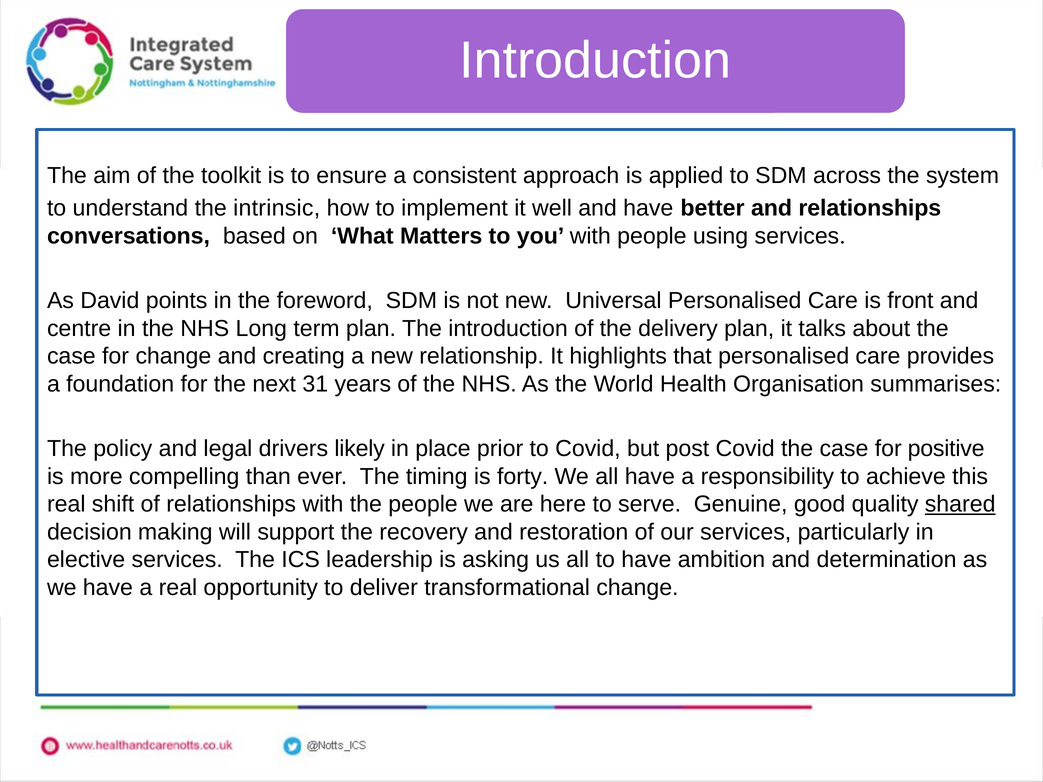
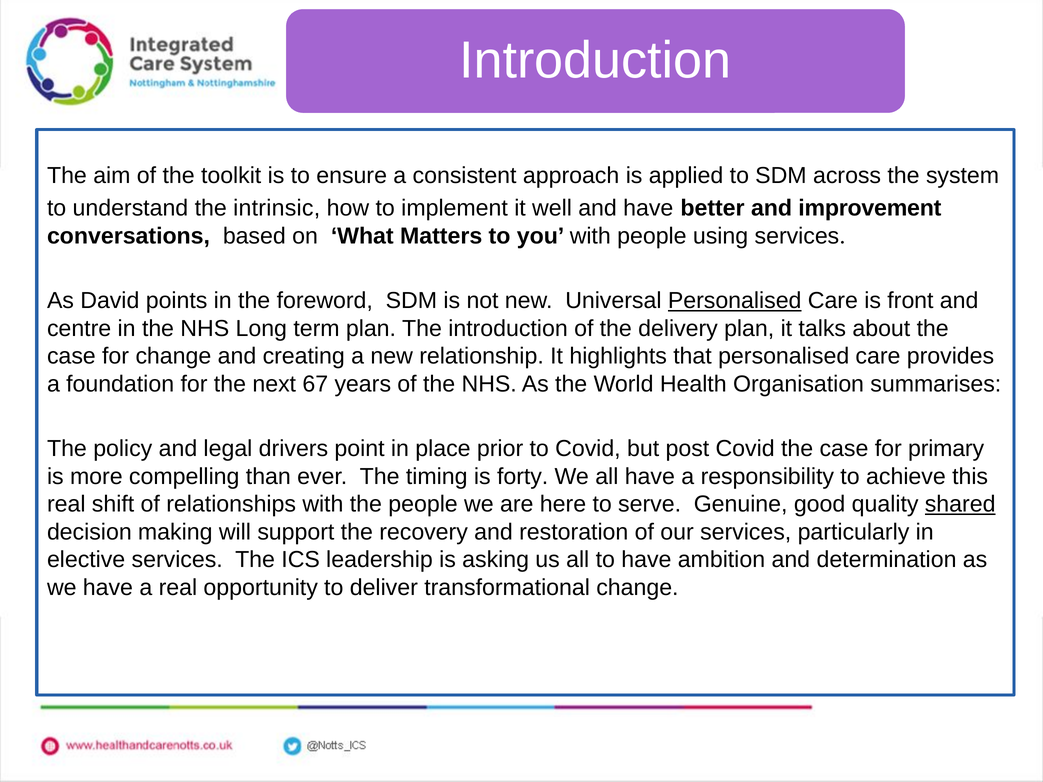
and relationships: relationships -> improvement (870, 208)
Personalised underline: none -> present (735, 301)
31: 31 -> 67 (315, 384)
likely: likely -> point (359, 449)
positive: positive -> primary (946, 449)
